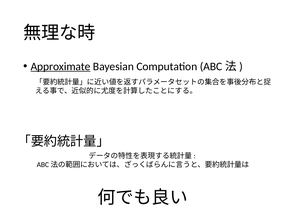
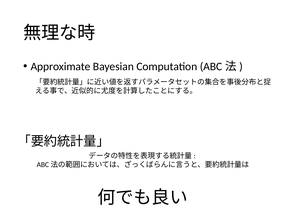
Approximate underline: present -> none (61, 67)
